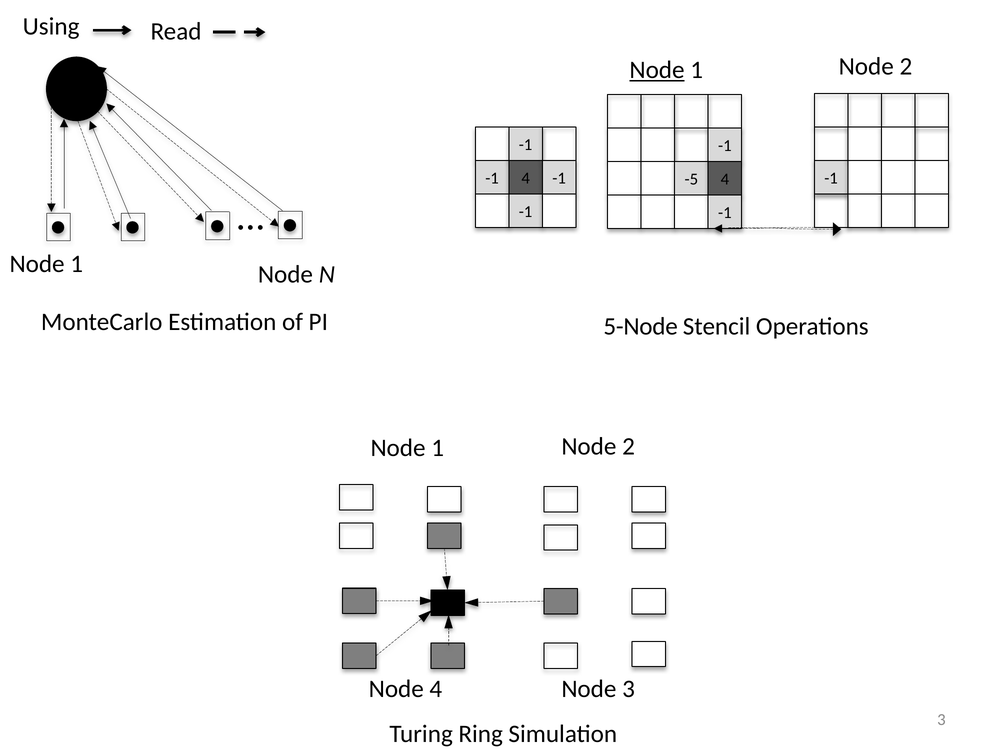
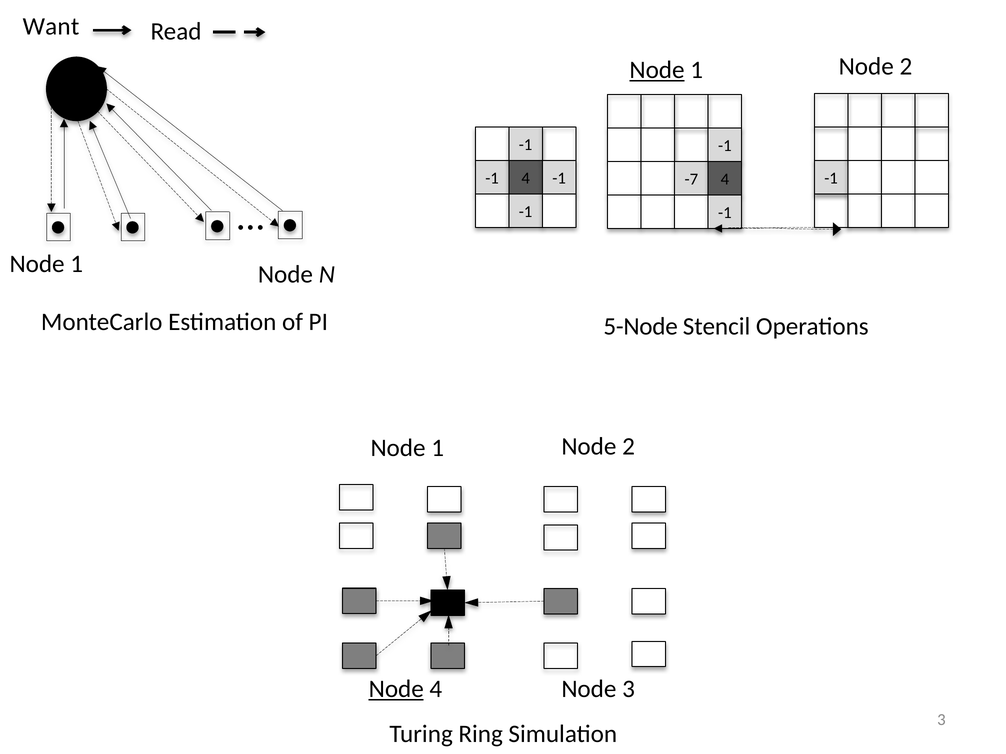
Using: Using -> Want (51, 27)
-5: -5 -> -7 (691, 179)
Node underline: none -> present (396, 689)
